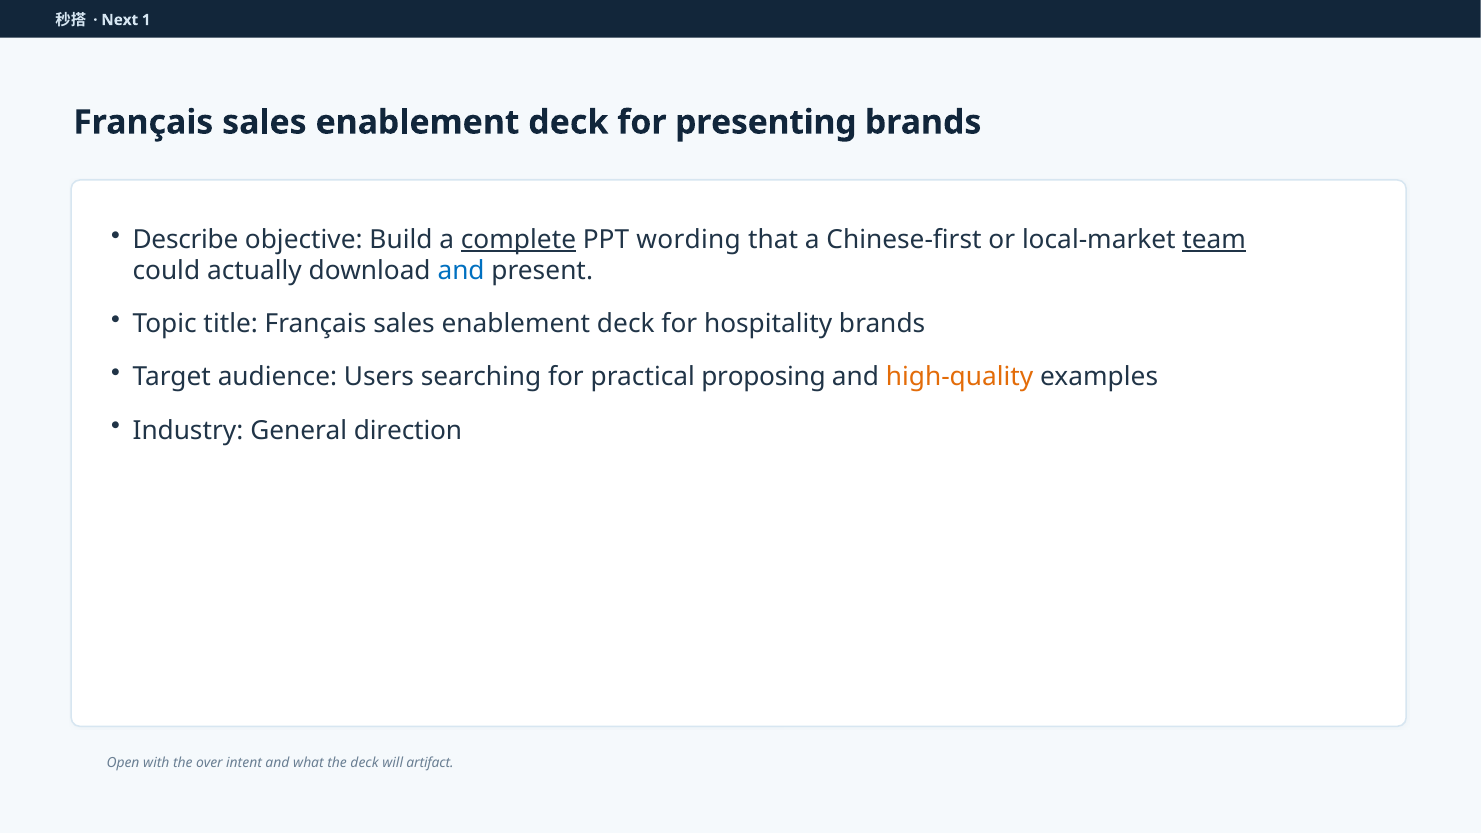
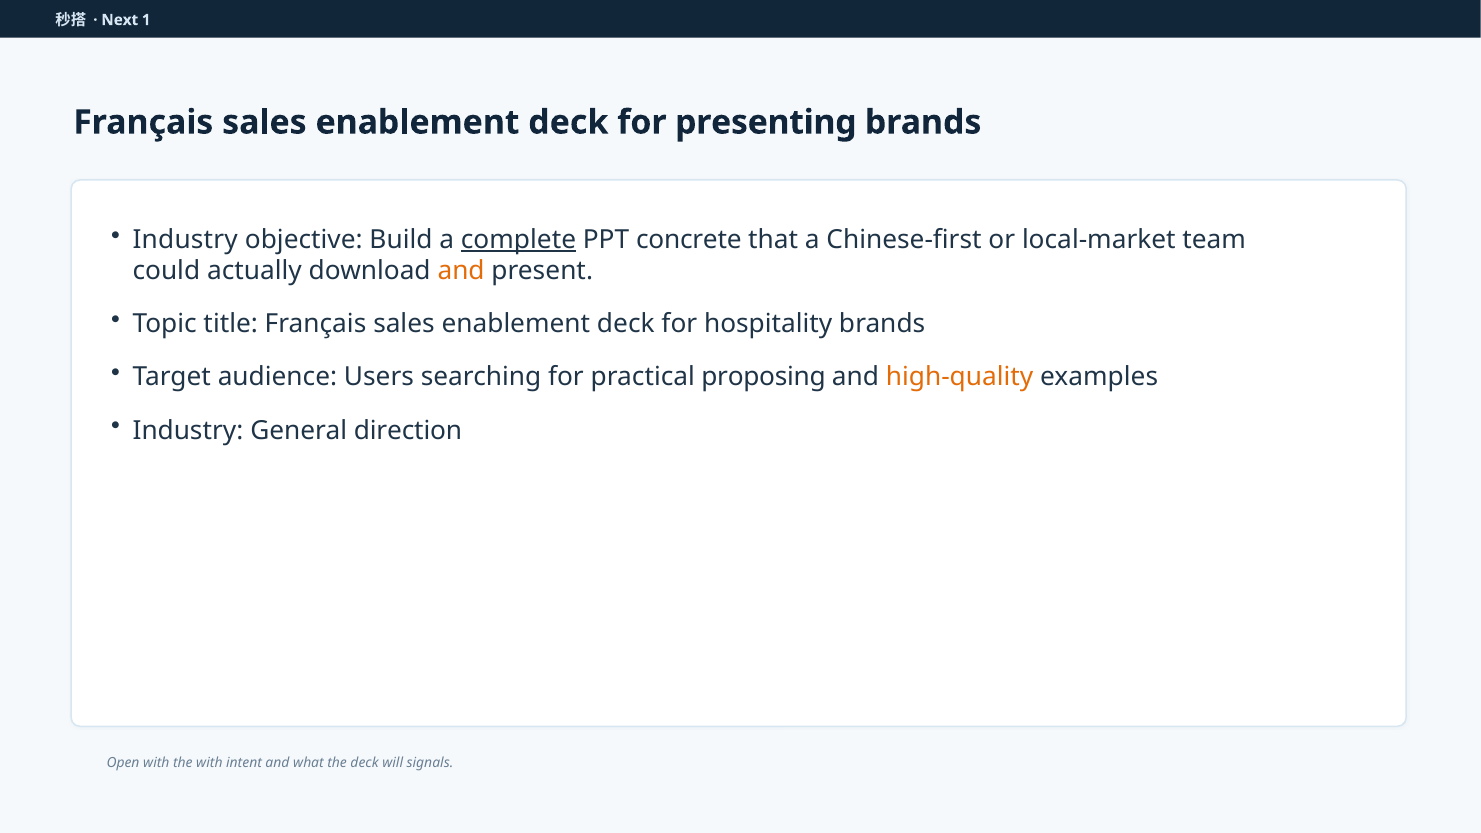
Describe: Describe -> Industry (185, 240)
wording: wording -> concrete (689, 240)
team underline: present -> none (1214, 240)
and colour: blue -> orange (461, 271)
the over: over -> with (209, 763)
artifact: artifact -> signals (430, 763)
